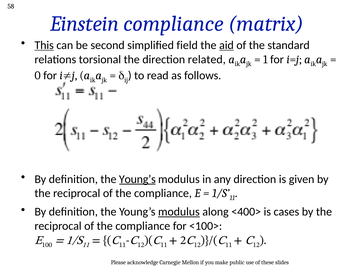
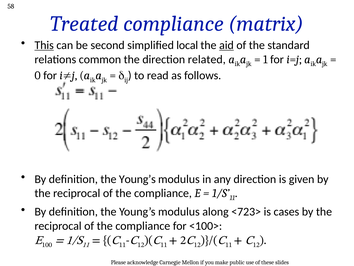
Einstein: Einstein -> Treated (84, 24)
field: field -> local (187, 45)
torsional: torsional -> common (100, 59)
Young’s underline: present -> none (137, 179)
modulus underline: present -> none (179, 211)
<400>: <400> -> <723> (246, 211)
